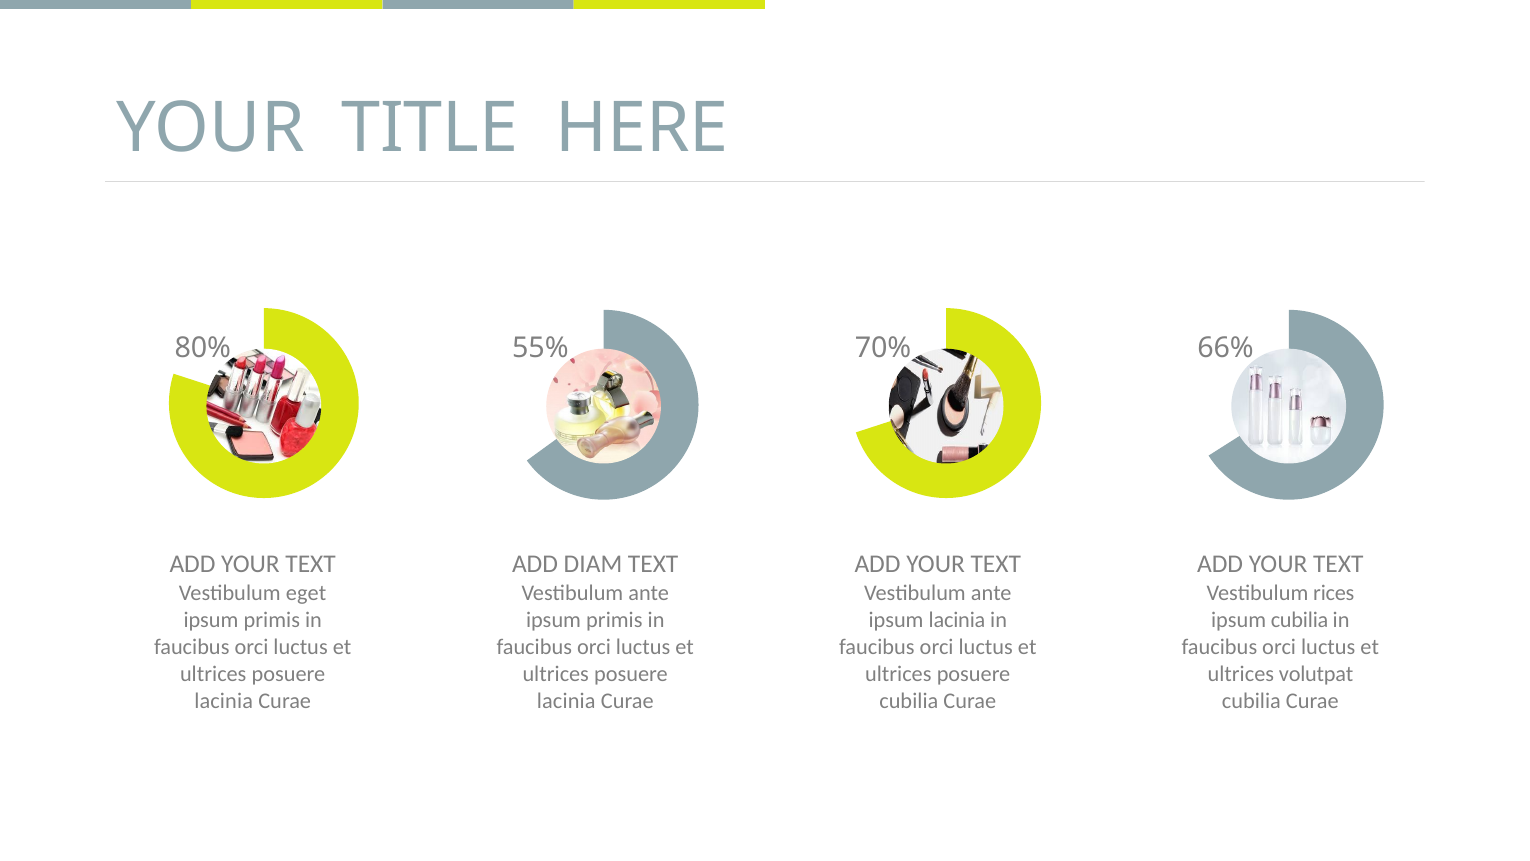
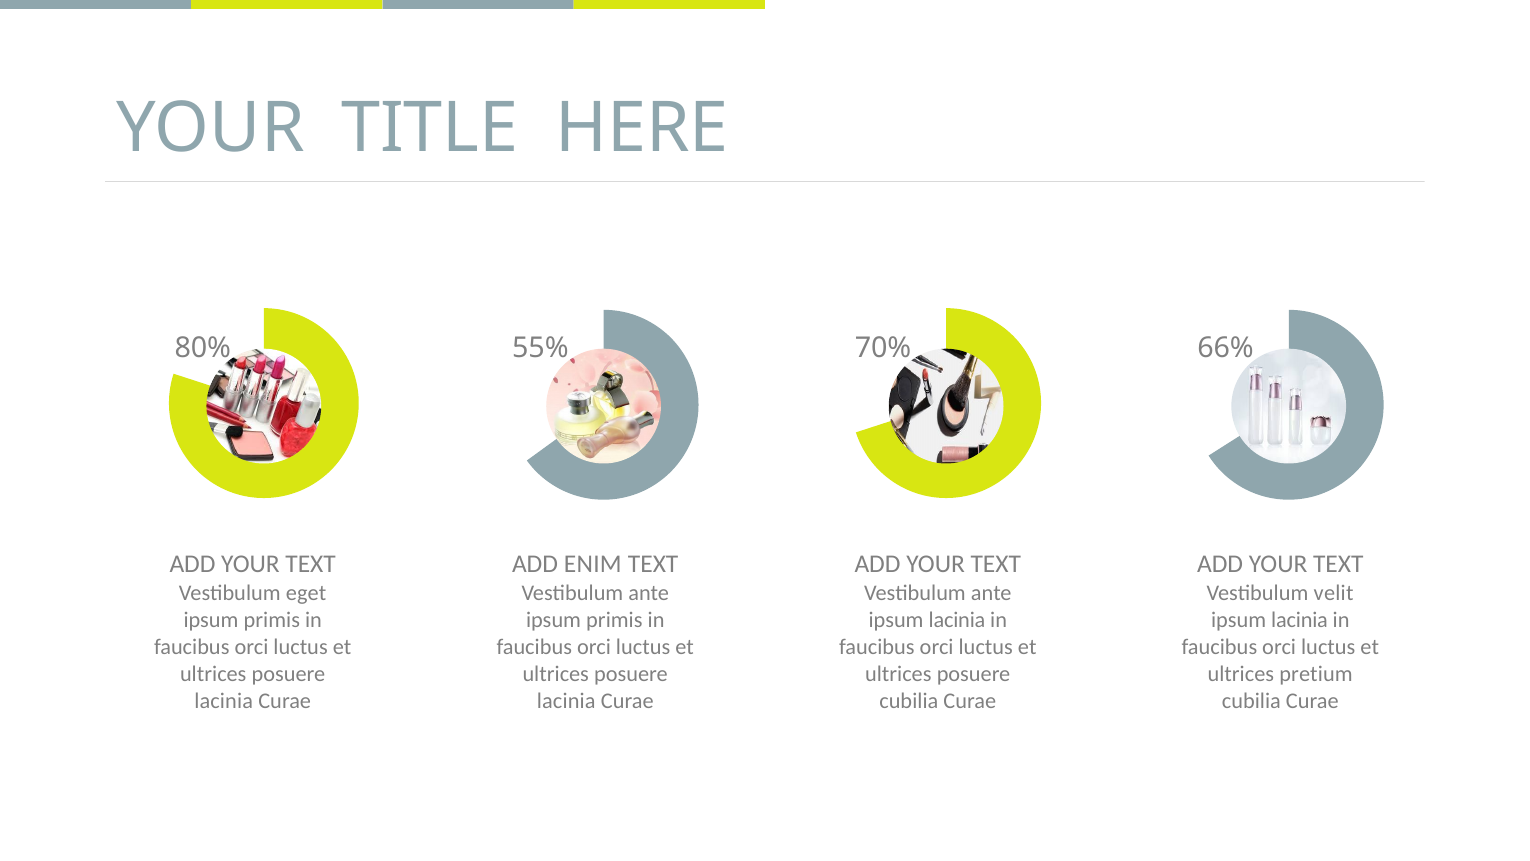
DIAM: DIAM -> ENIM (593, 564)
rices: rices -> velit (1334, 593)
cubilia: cubilia -> lacinia (1300, 620)
volutpat: volutpat -> pretium (1316, 674)
